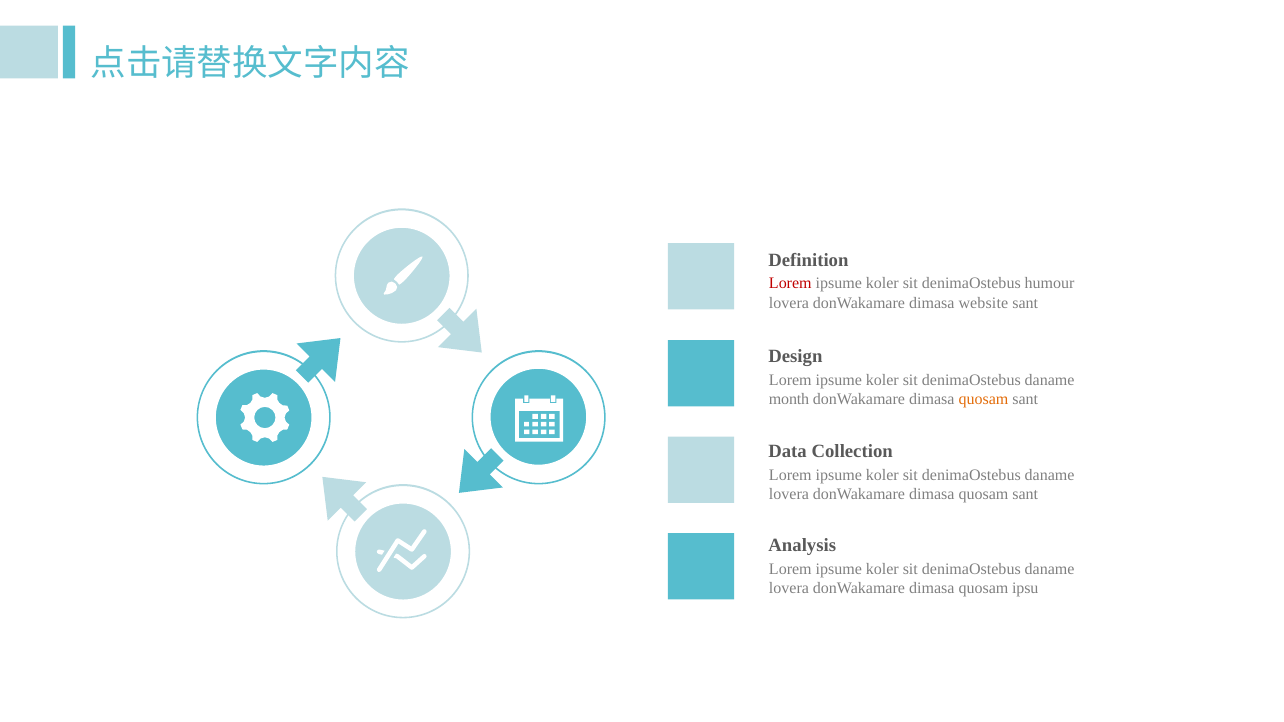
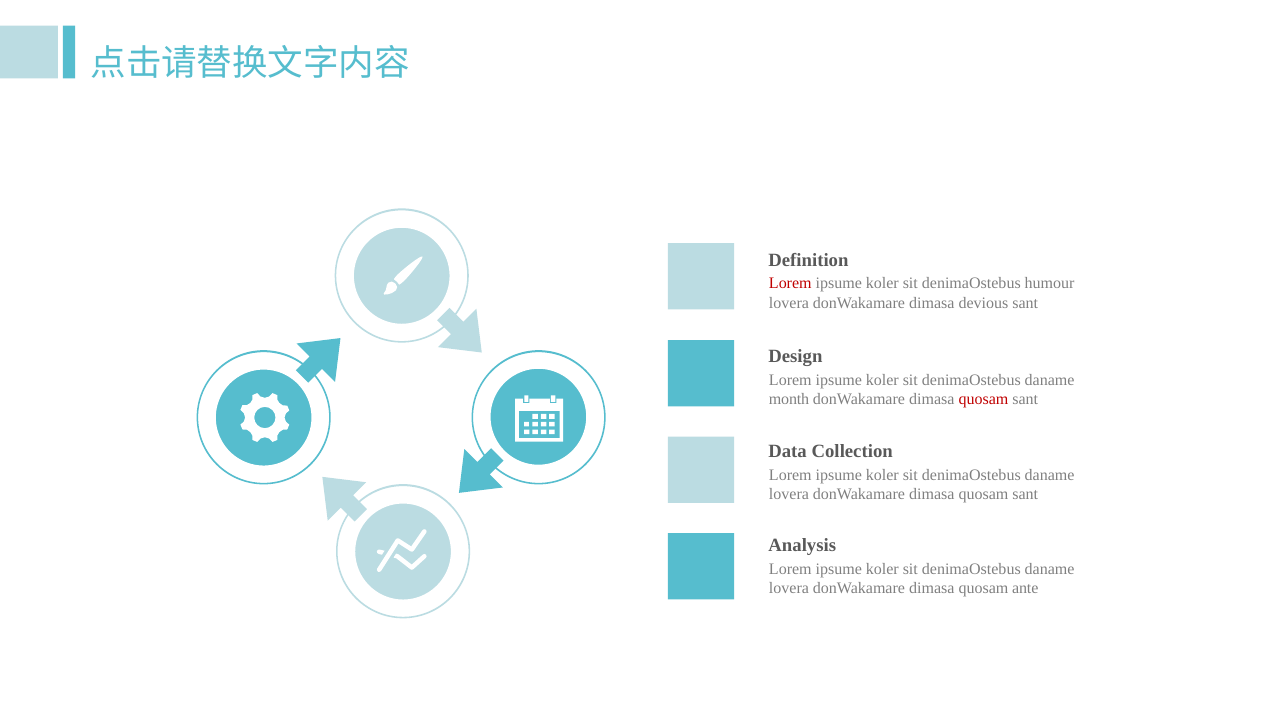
website: website -> devious (983, 303)
quosam colour: orange -> red (983, 399)
ipsu: ipsu -> ante (1025, 589)
